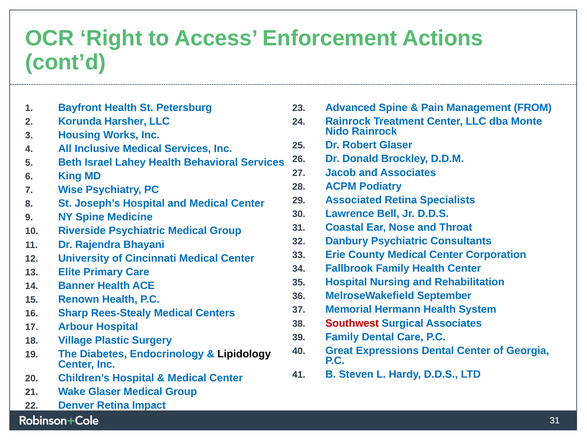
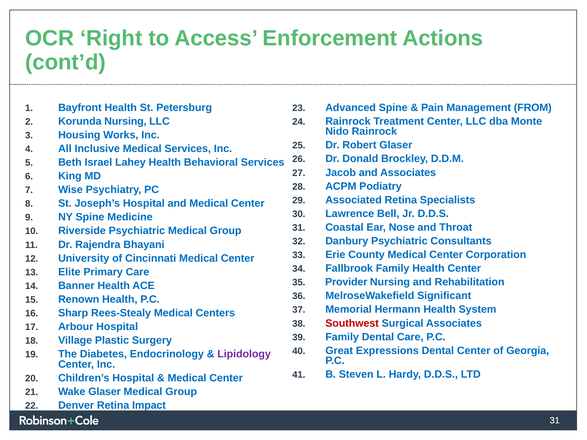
Korunda Harsher: Harsher -> Nursing (125, 121)
Hospital: Hospital -> Provider (346, 282)
September: September -> Significant (444, 296)
Lipidology colour: black -> purple (244, 354)
